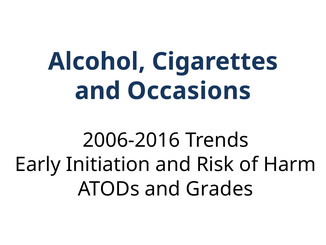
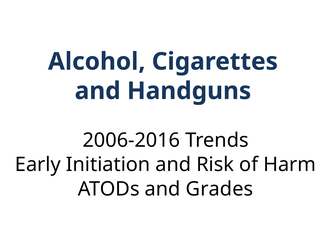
Occasions: Occasions -> Handguns (189, 91)
